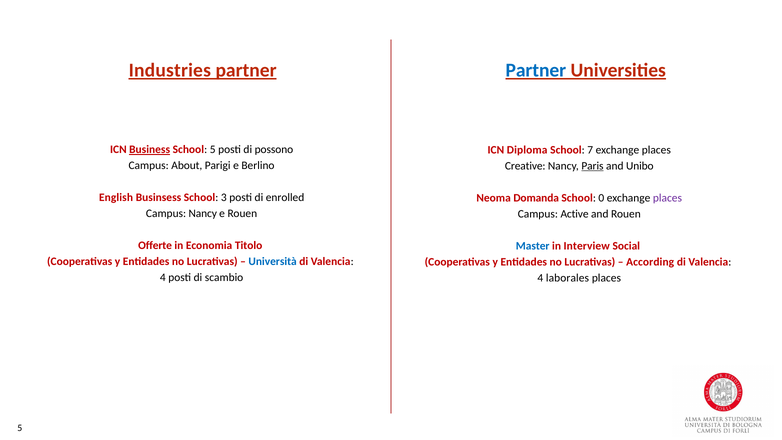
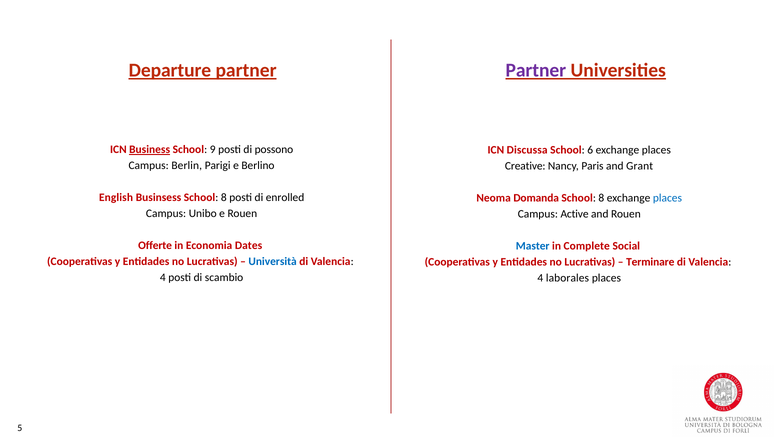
Industries: Industries -> Departure (170, 70)
Partner colour: blue -> purple (536, 70)
School 5: 5 -> 9 (213, 149)
Diploma: Diploma -> Discussa (527, 150)
7: 7 -> 6 (590, 150)
About: About -> Berlin (187, 165)
Paris underline: present -> none (592, 166)
Unibo: Unibo -> Grant (640, 166)
Businsess School 3: 3 -> 8 (224, 197)
0: 0 -> 8 (601, 198)
places colour: purple -> blue (667, 198)
Campus Nancy: Nancy -> Unibo (203, 213)
Titolo: Titolo -> Dates (249, 245)
Interview: Interview -> Complete (587, 246)
According: According -> Terminare (650, 262)
